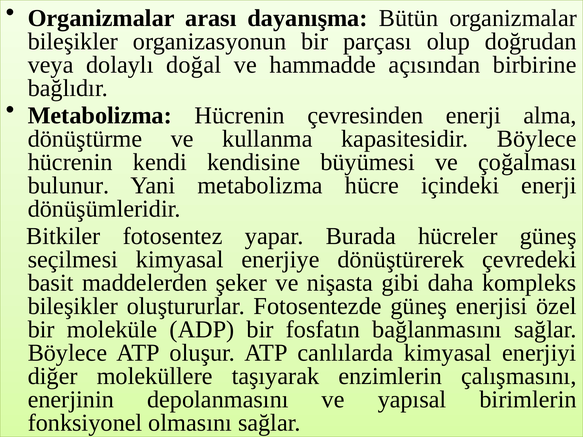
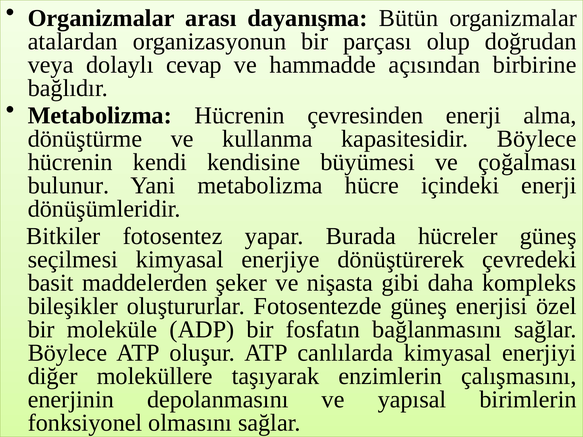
bileşikler: bileşikler -> atalardan (73, 42)
doğal: doğal -> cevap (194, 65)
